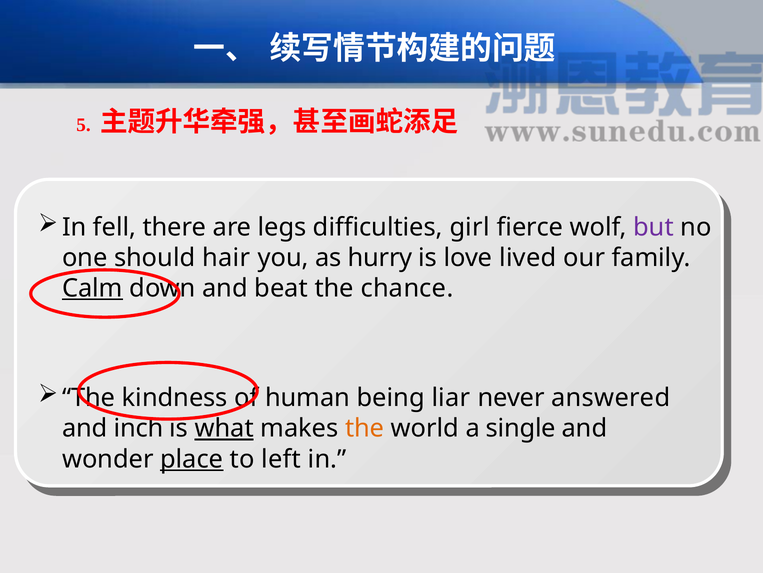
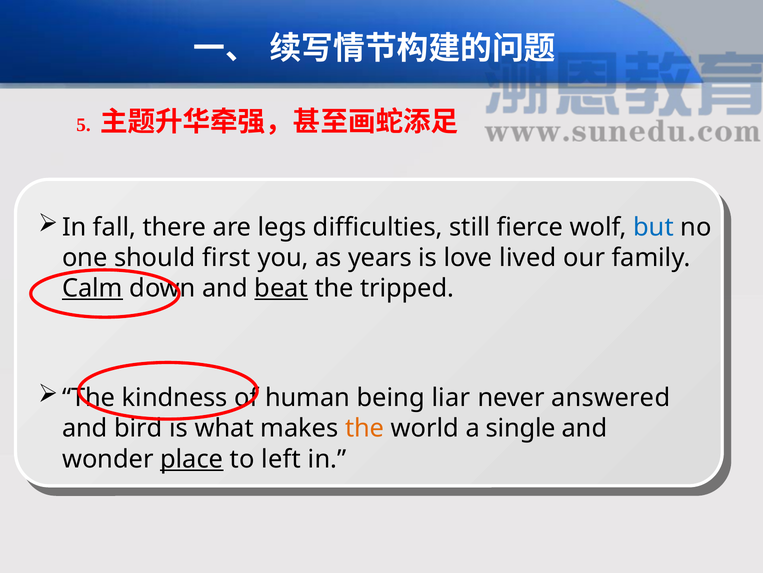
fell: fell -> fall (114, 227)
girl: girl -> still (470, 227)
but colour: purple -> blue (654, 227)
hair: hair -> first (226, 258)
hurry: hurry -> years (380, 258)
beat underline: none -> present (281, 288)
chance: chance -> tripped (407, 288)
inch: inch -> bird (138, 428)
what underline: present -> none (224, 428)
